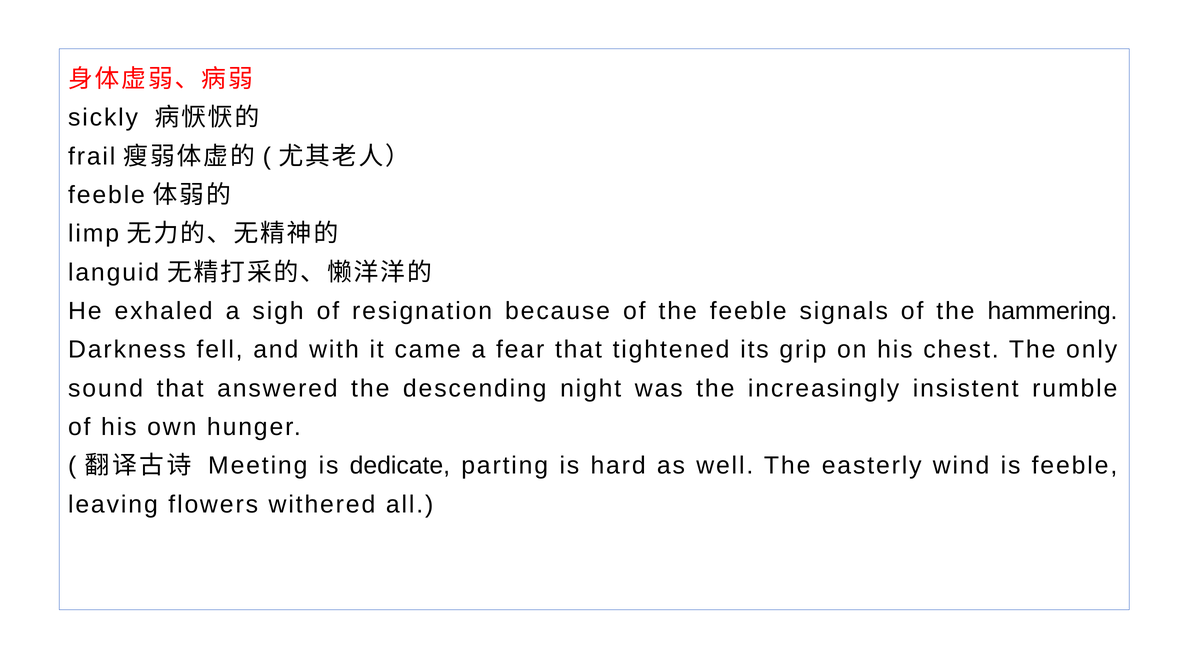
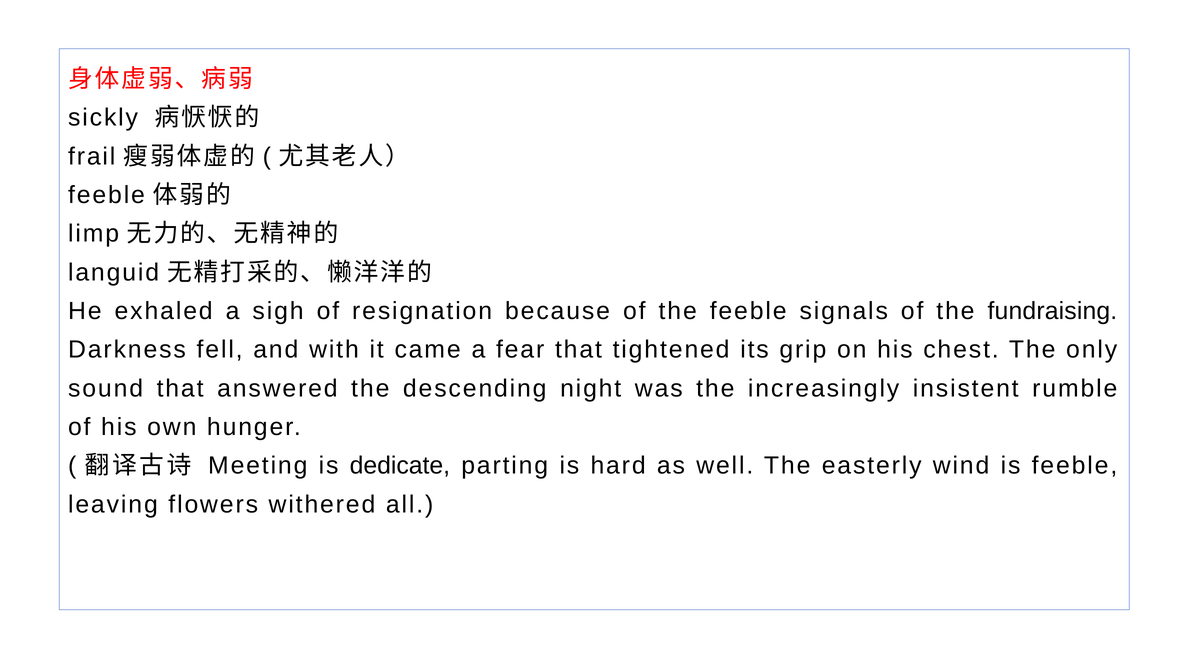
hammering: hammering -> fundraising (1052, 311)
